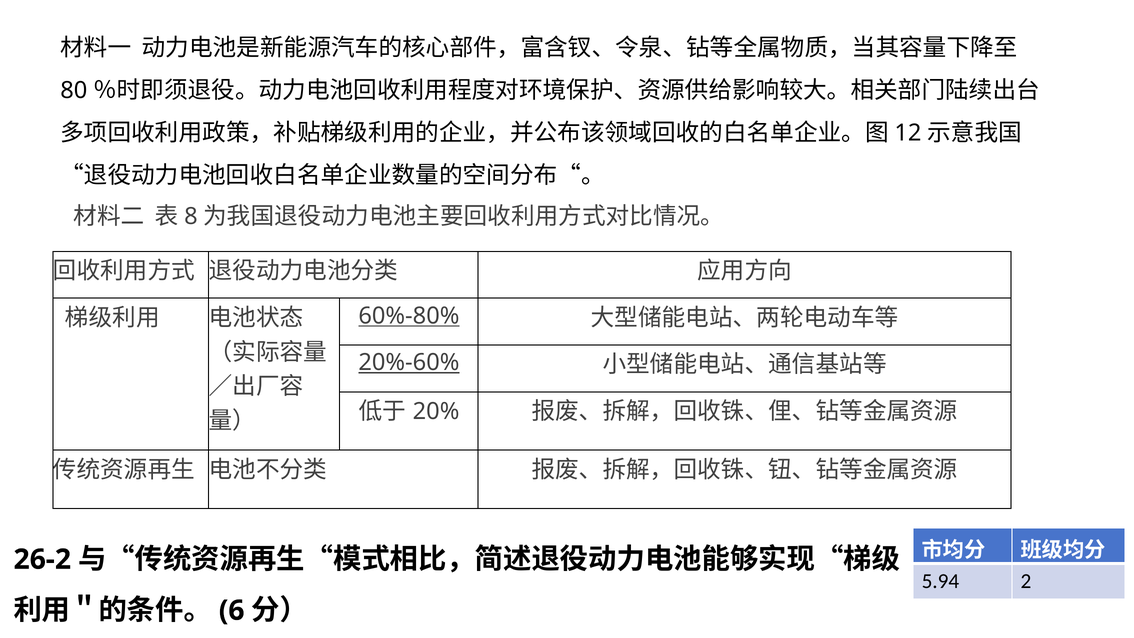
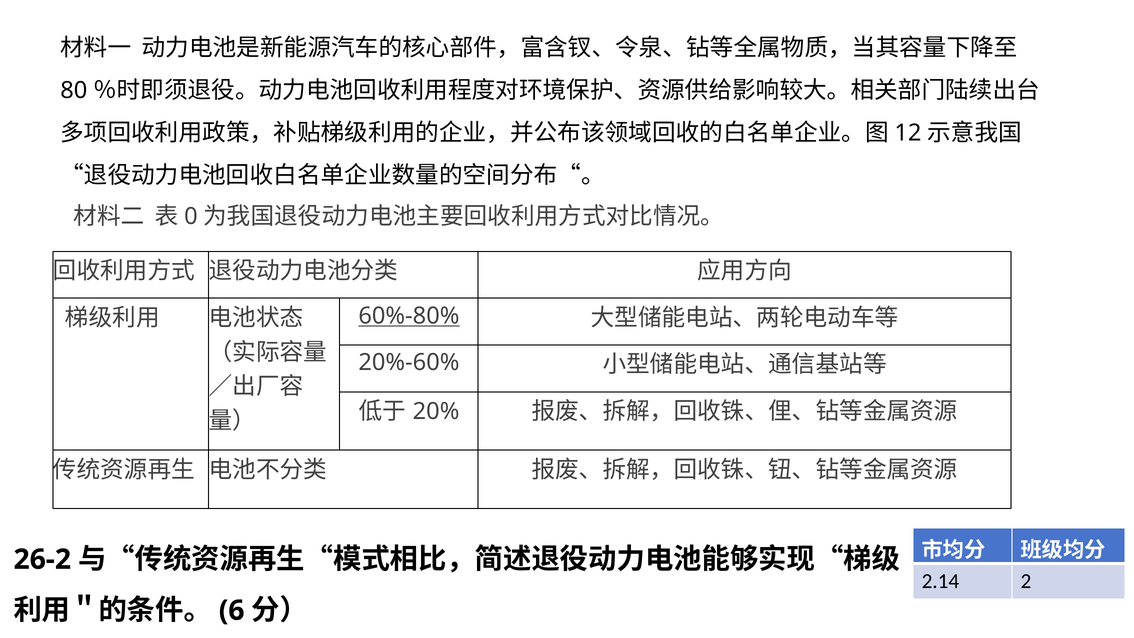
8: 8 -> 0 (191, 217)
20%-60% underline: present -> none (409, 362)
5.94: 5.94 -> 2.14 (940, 581)
